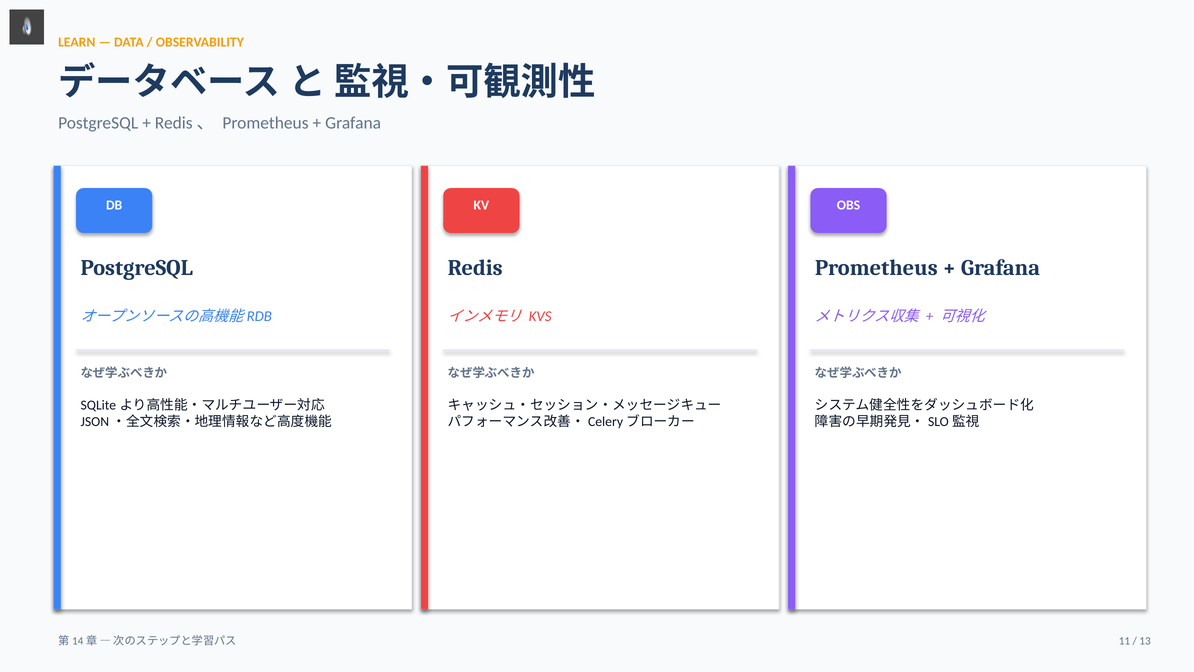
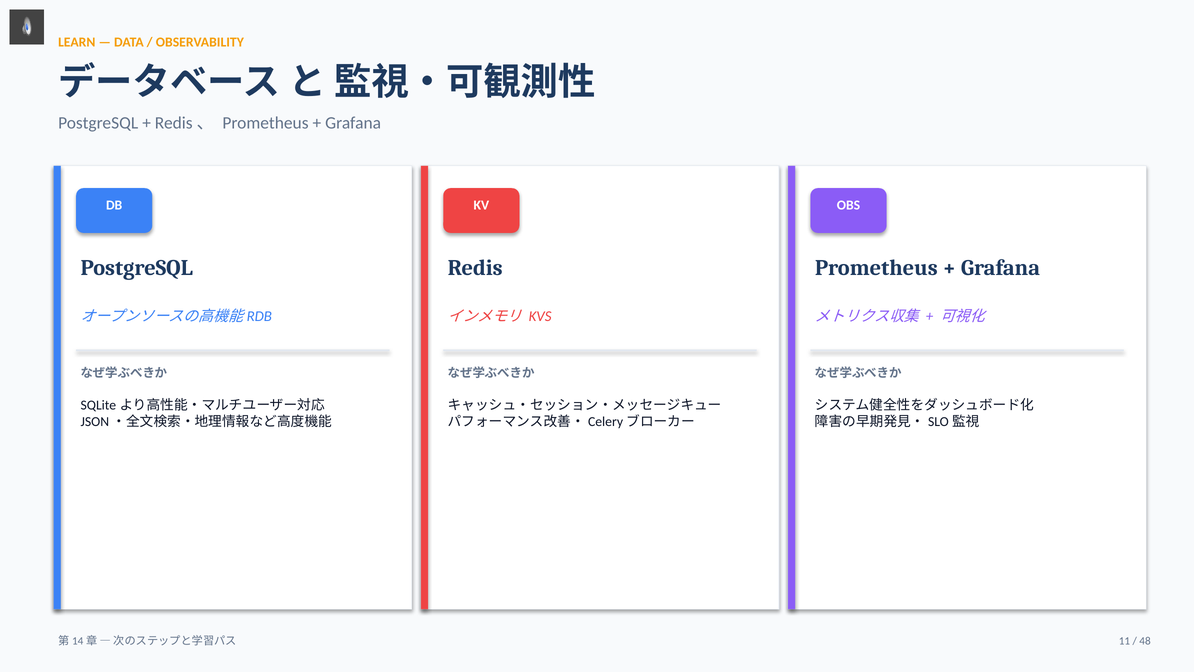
13: 13 -> 48 (1145, 641)
